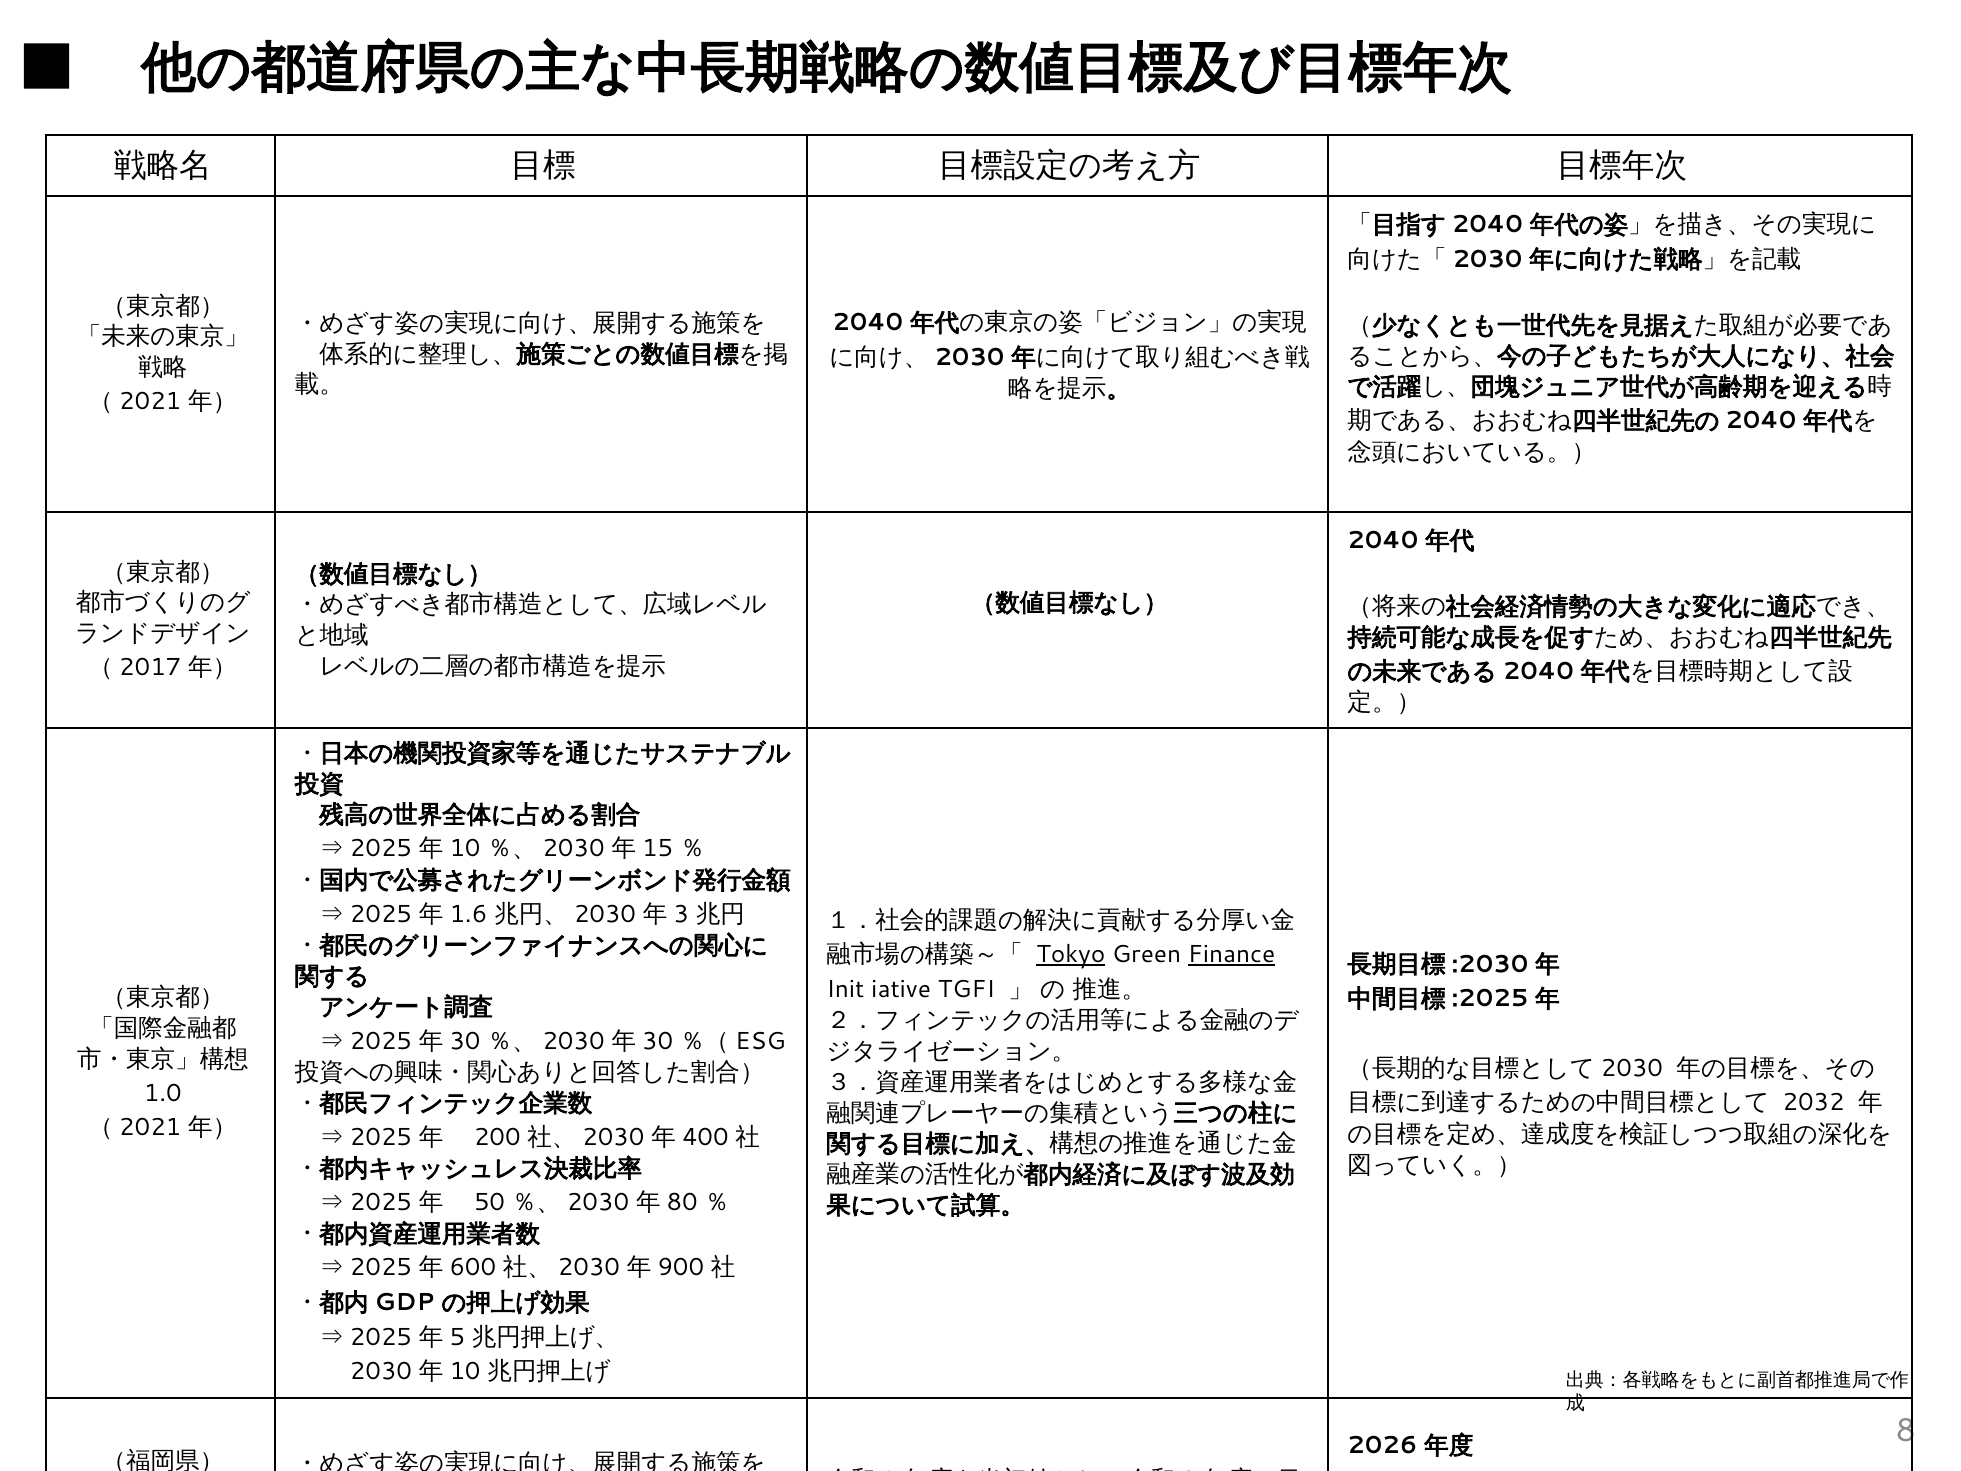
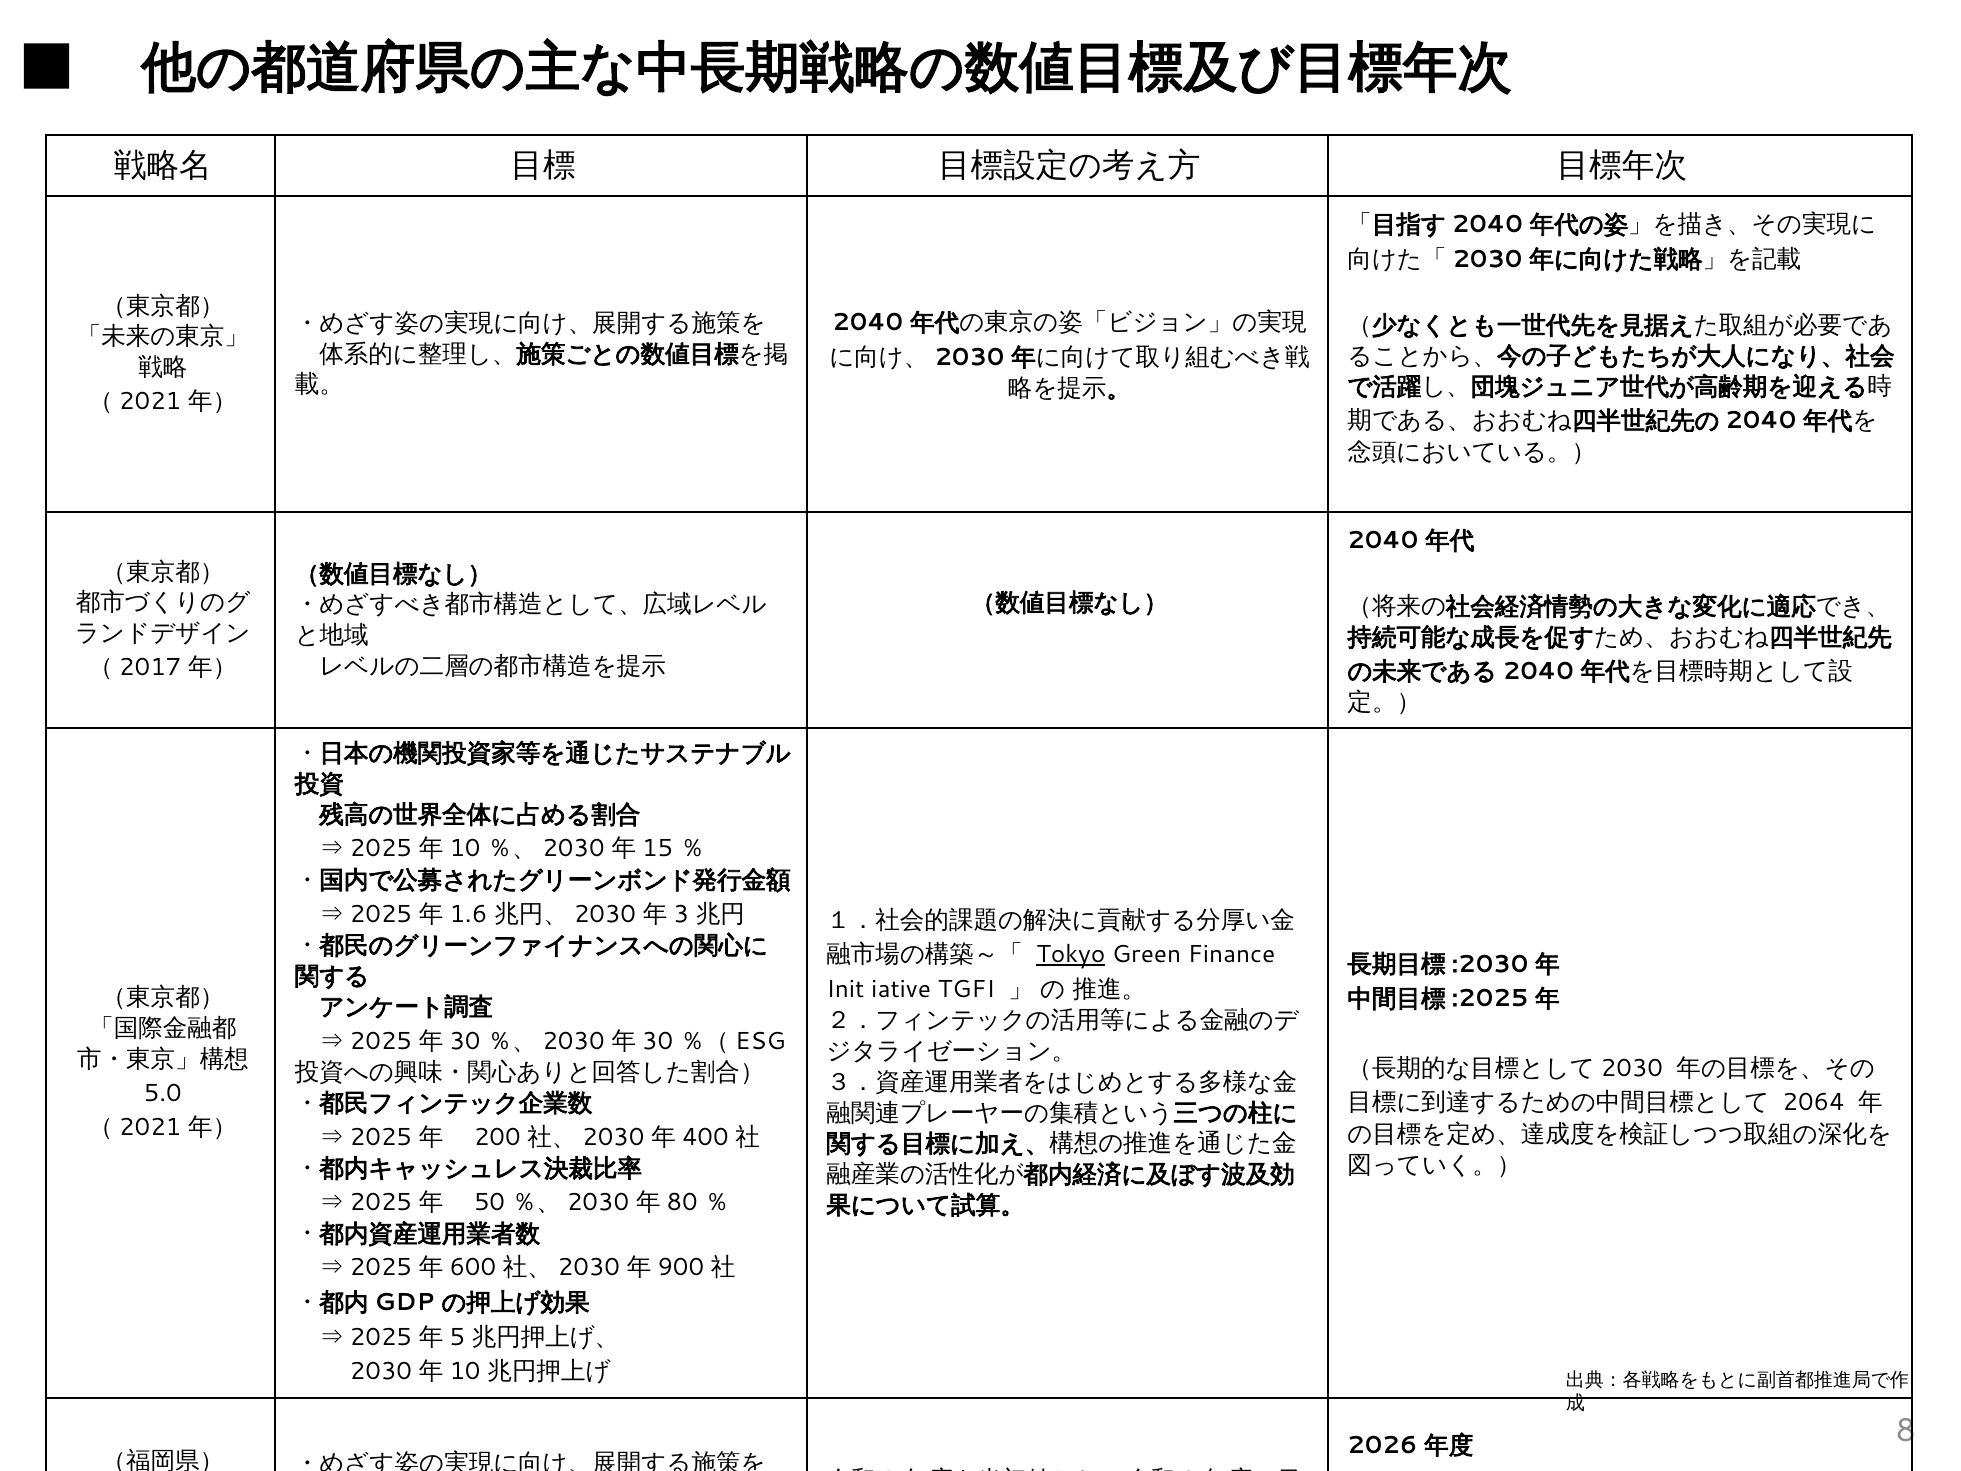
Finance underline: present -> none (1232, 954)
1.0: 1.0 -> 5.0 (163, 1093)
2032: 2032 -> 2064 (1814, 1103)
